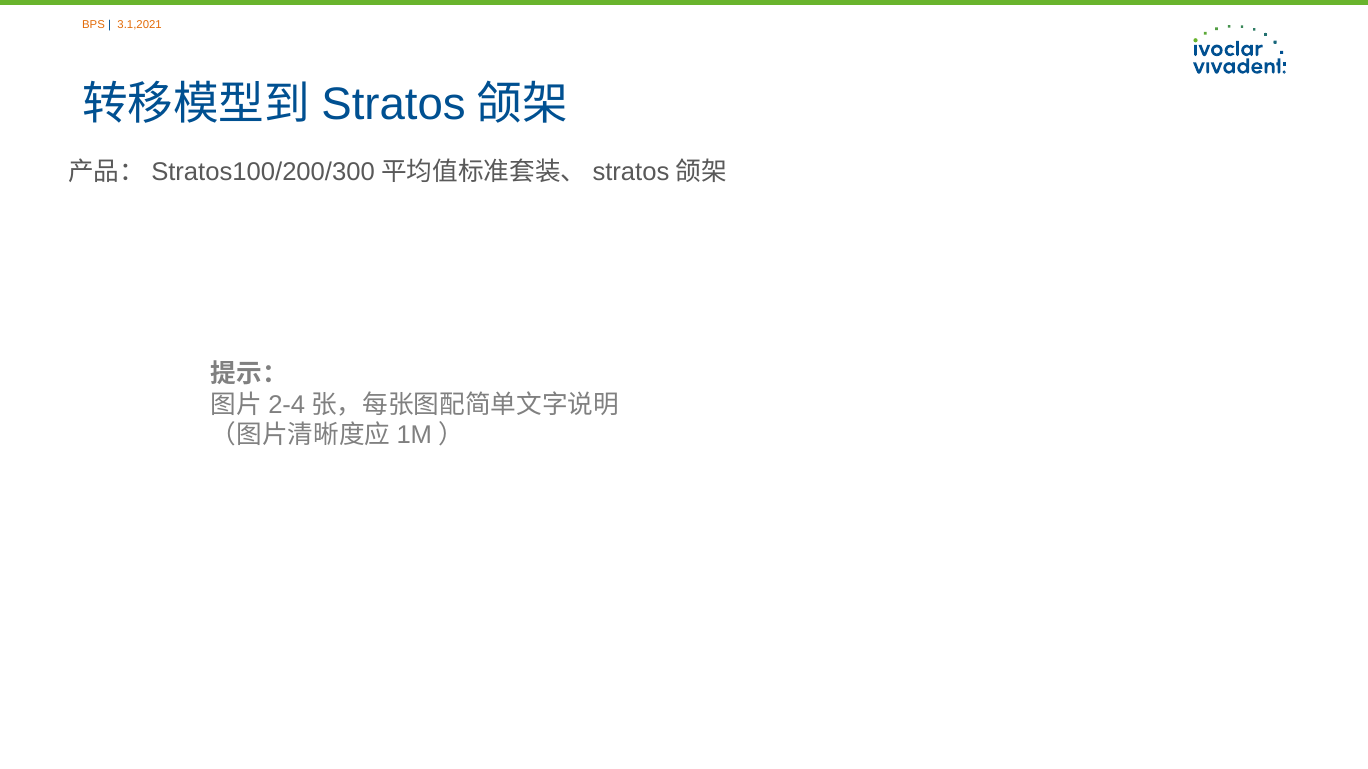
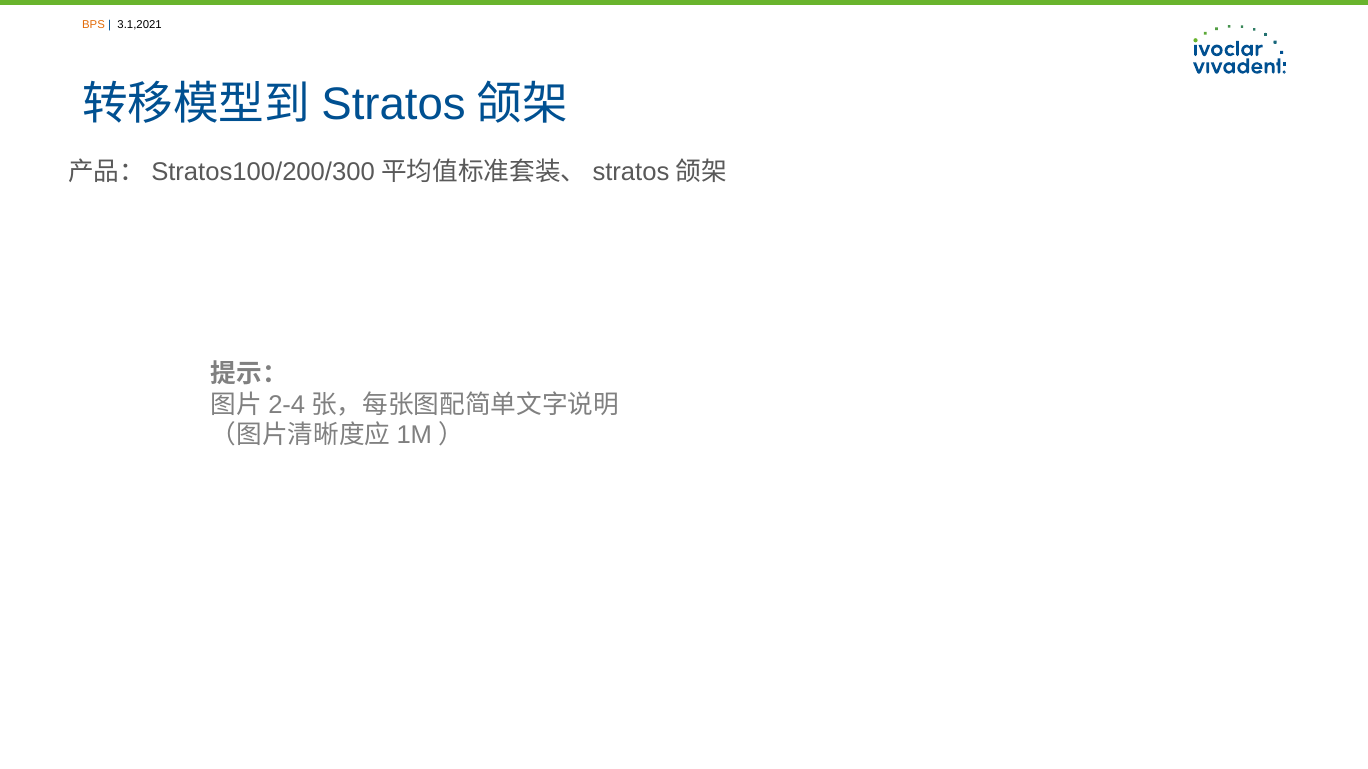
3.1,2021 colour: orange -> black (140, 25)
